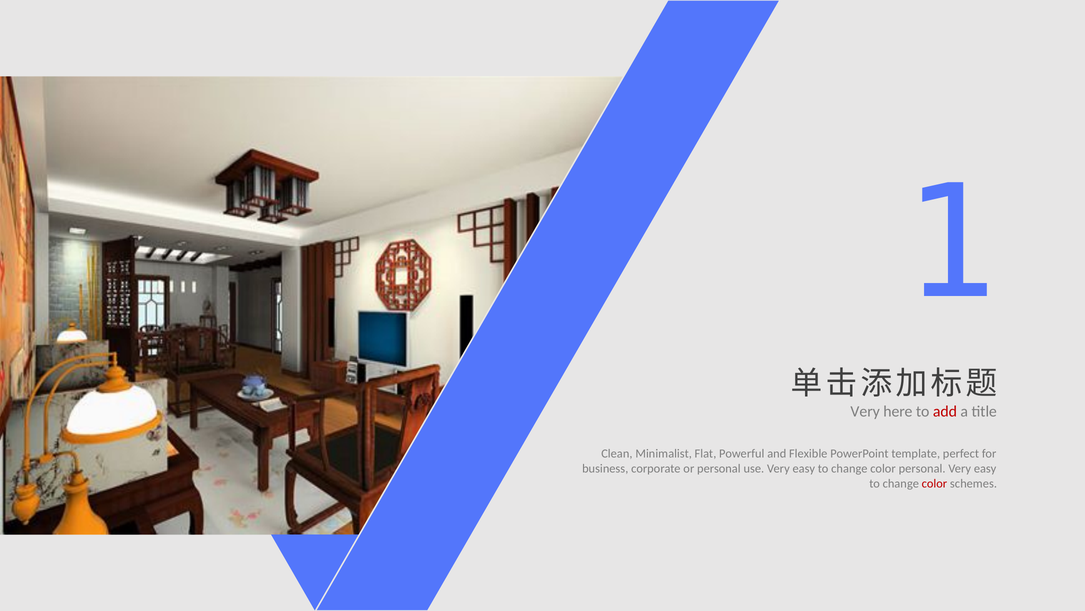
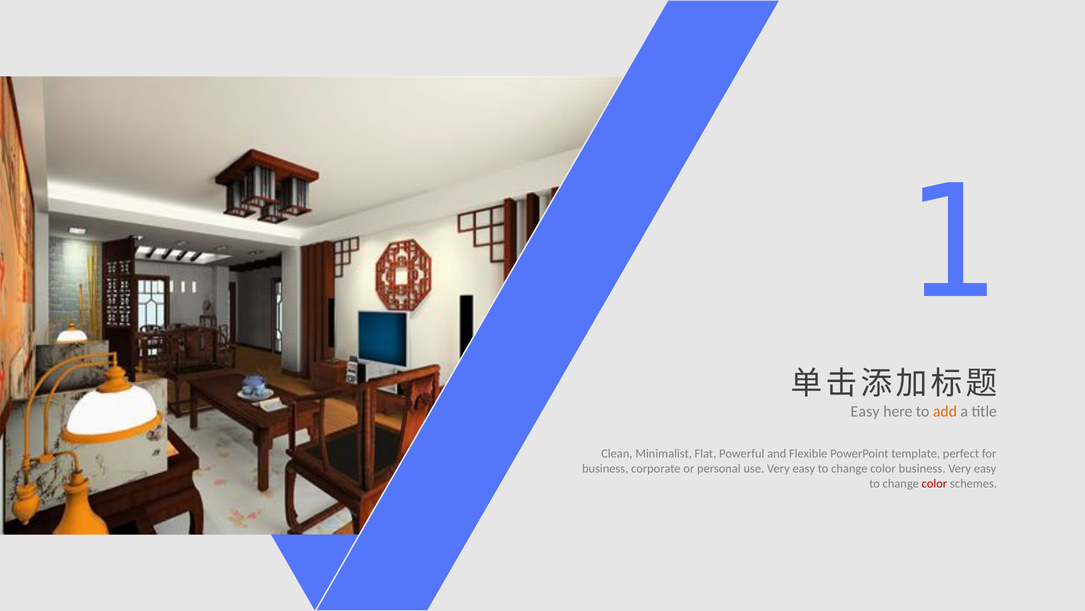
Very: Very -> Easy (865, 411)
add colour: red -> orange (945, 411)
color personal: personal -> business (922, 468)
